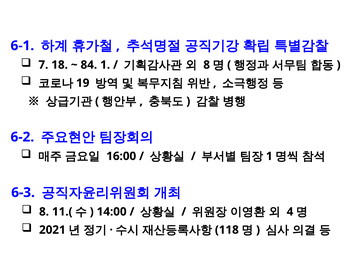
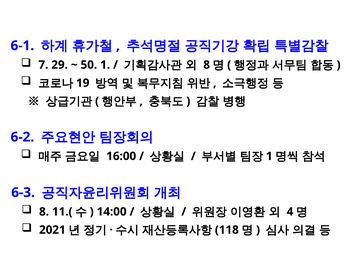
18: 18 -> 29 (60, 65)
84: 84 -> 50 (89, 65)
